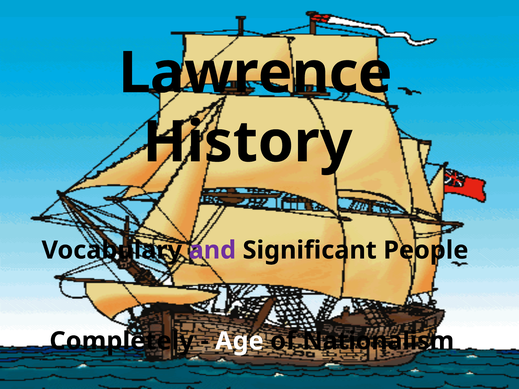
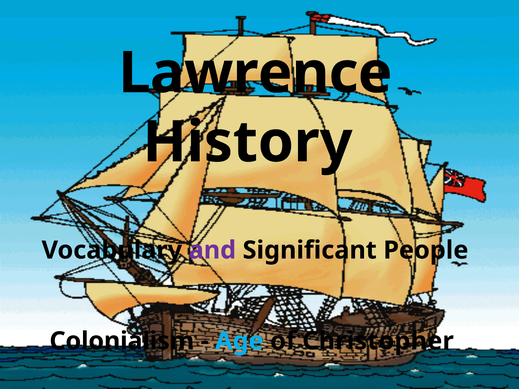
Completely: Completely -> Colonialism (122, 341)
Age colour: white -> light blue (239, 341)
Nationalism: Nationalism -> Christopher (378, 341)
